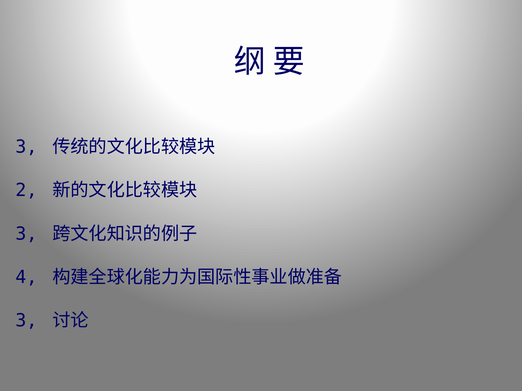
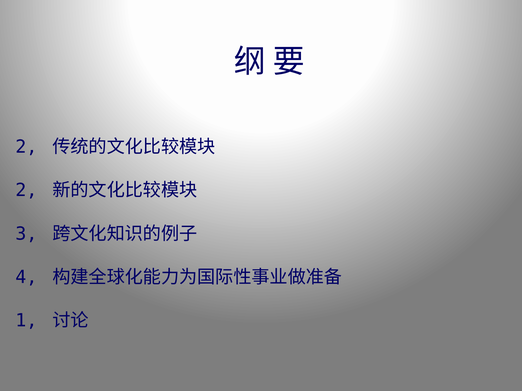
3: 3 -> 2 (26, 147)
3: 3 -> 1 (26, 321)
